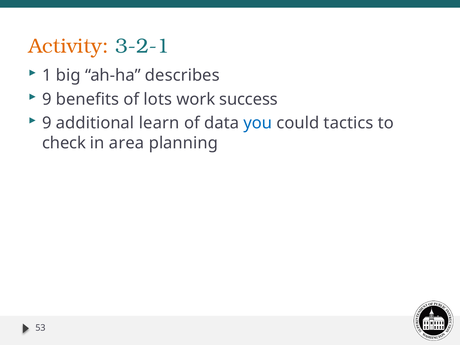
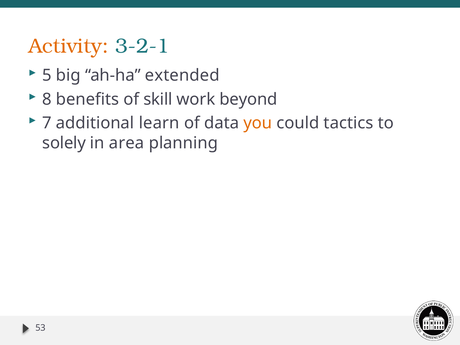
1: 1 -> 5 (47, 75)
describes: describes -> extended (182, 75)
9: 9 -> 8 (47, 99)
lots: lots -> skill (158, 99)
success: success -> beyond (249, 99)
9: 9 -> 7 (47, 123)
you colour: blue -> orange (258, 123)
check: check -> solely (64, 143)
